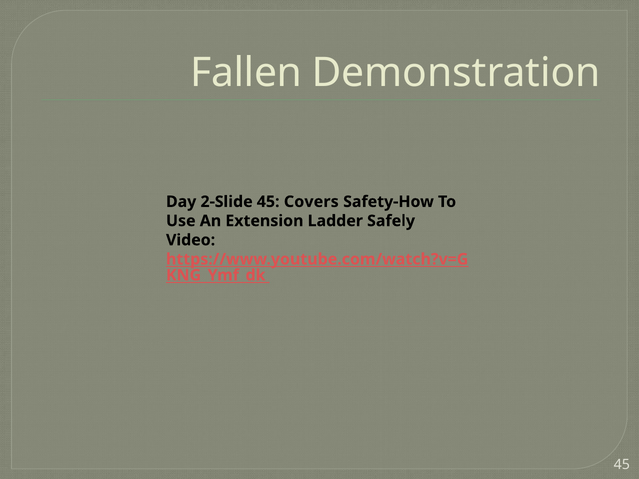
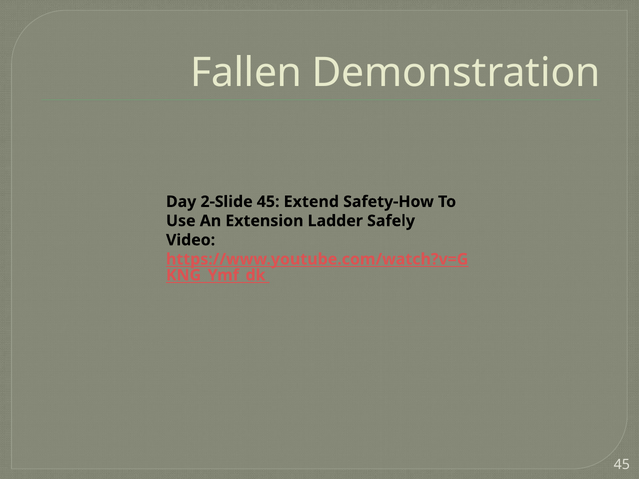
Covers: Covers -> Extend (311, 202)
